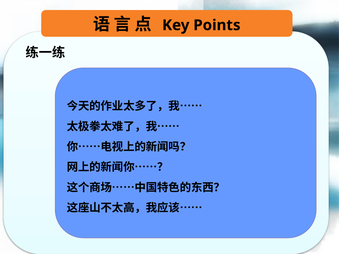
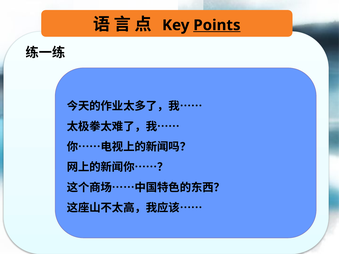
Points underline: none -> present (217, 25)
